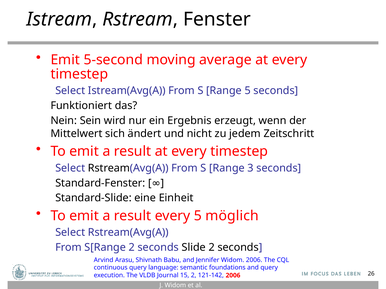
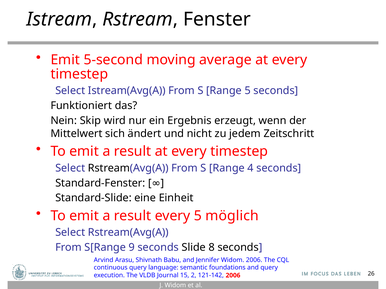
Sein: Sein -> Skip (90, 121)
3: 3 -> 4 (251, 168)
S[Range 2: 2 -> 9 (132, 248)
Slide 2: 2 -> 8 (212, 248)
